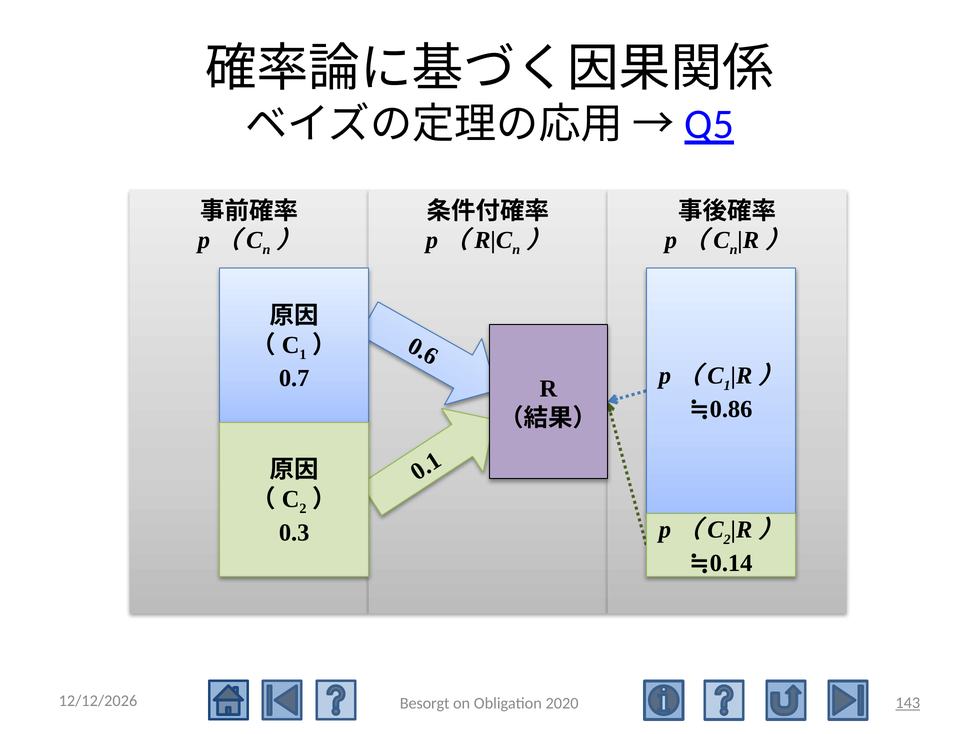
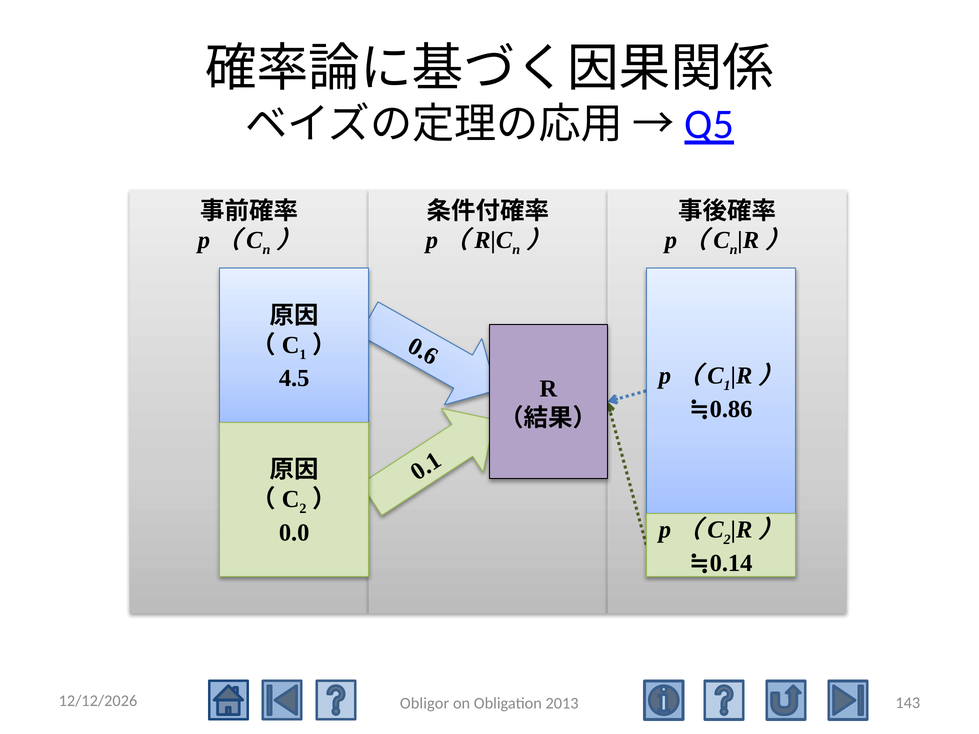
0.7: 0.7 -> 4.5 (294, 378)
0.3: 0.3 -> 0.0 (294, 533)
143 underline: present -> none (908, 703)
Besorgt: Besorgt -> Obligor (425, 704)
2020: 2020 -> 2013 (562, 704)
